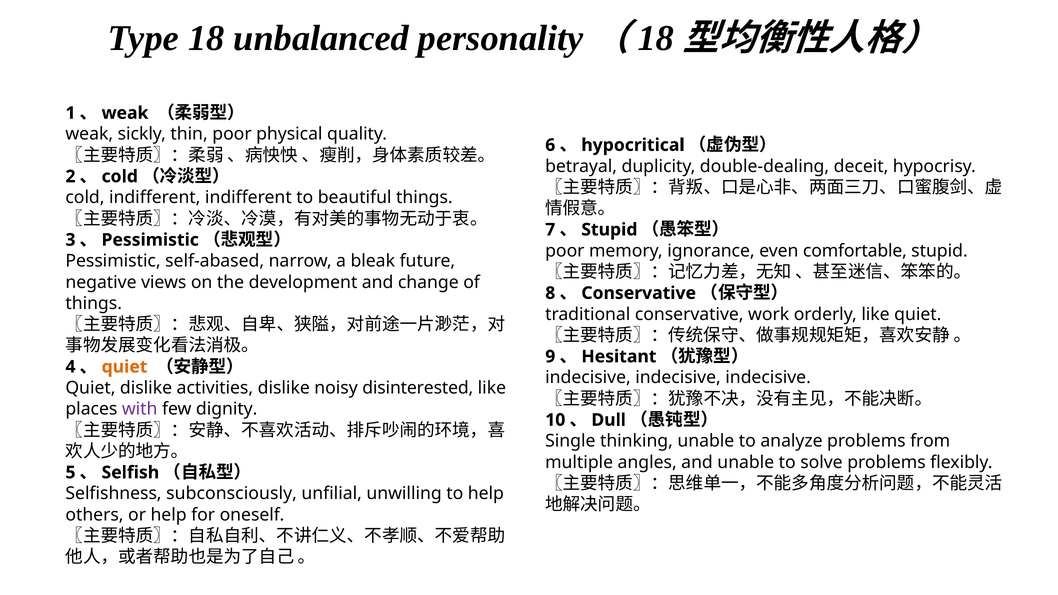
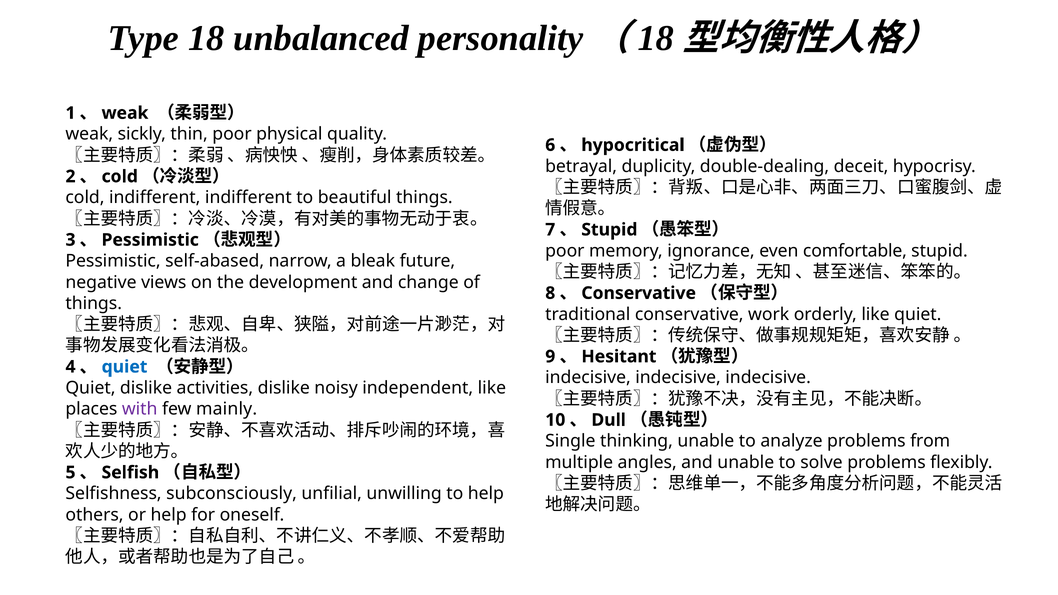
quiet colour: orange -> blue (124, 367)
disinterested: disinterested -> independent (418, 388)
dignity: dignity -> mainly (227, 409)
